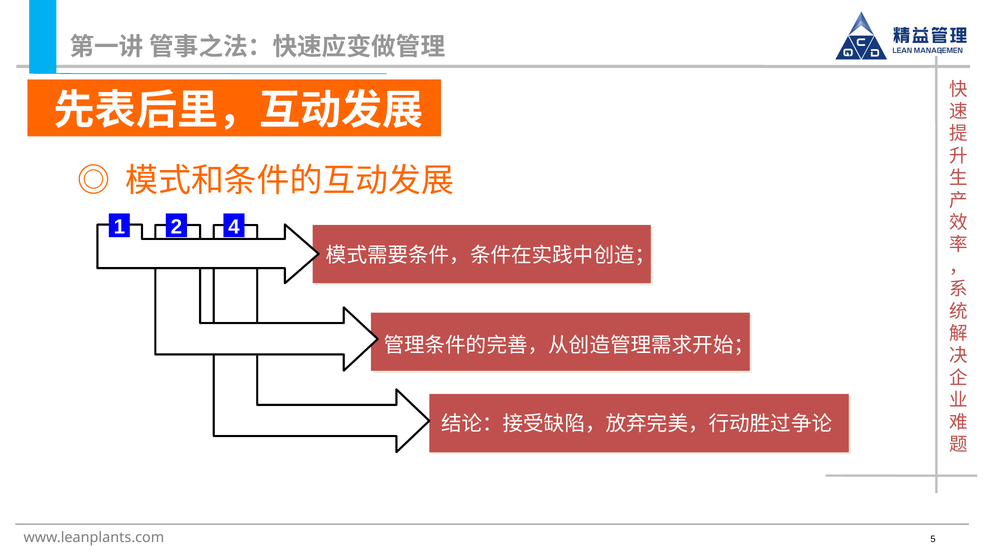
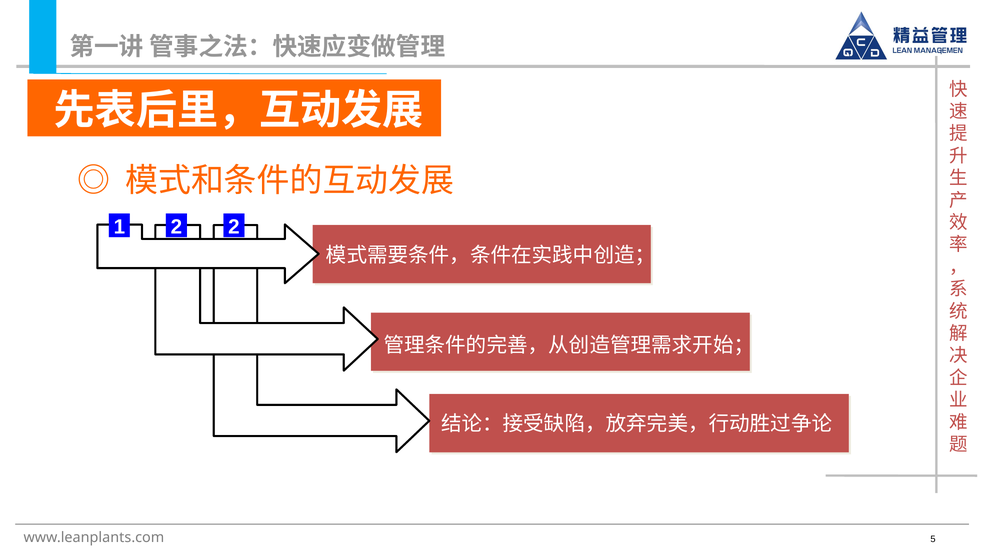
2 4: 4 -> 2 (234, 227)
